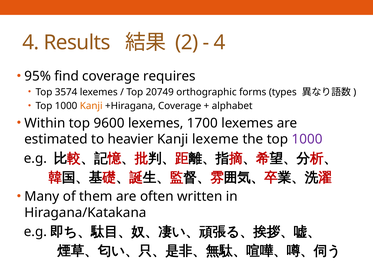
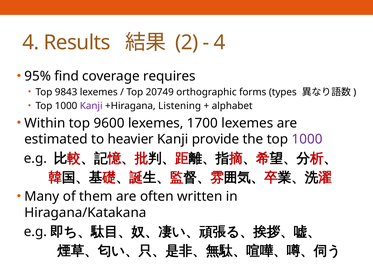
3574: 3574 -> 9843 (66, 92)
Kanji colour: orange -> purple (91, 106)
+Hiragana Coverage: Coverage -> Listening (180, 106)
lexeme: lexeme -> provide (215, 139)
